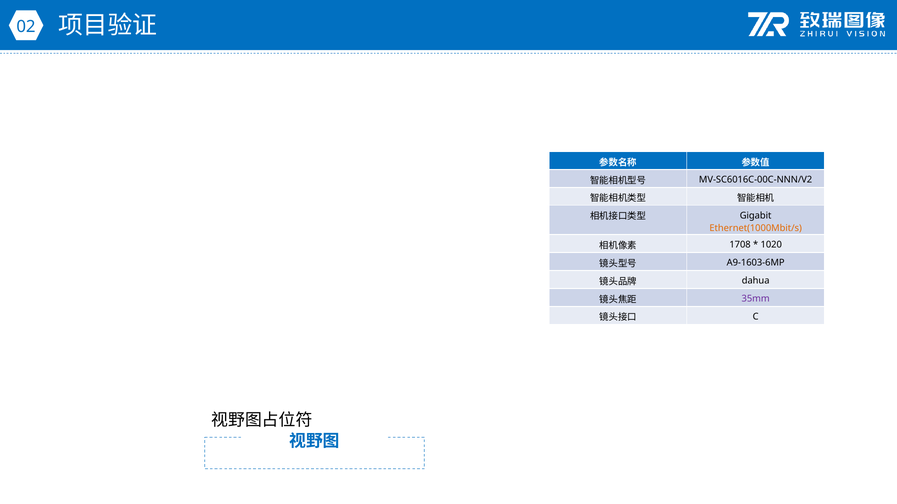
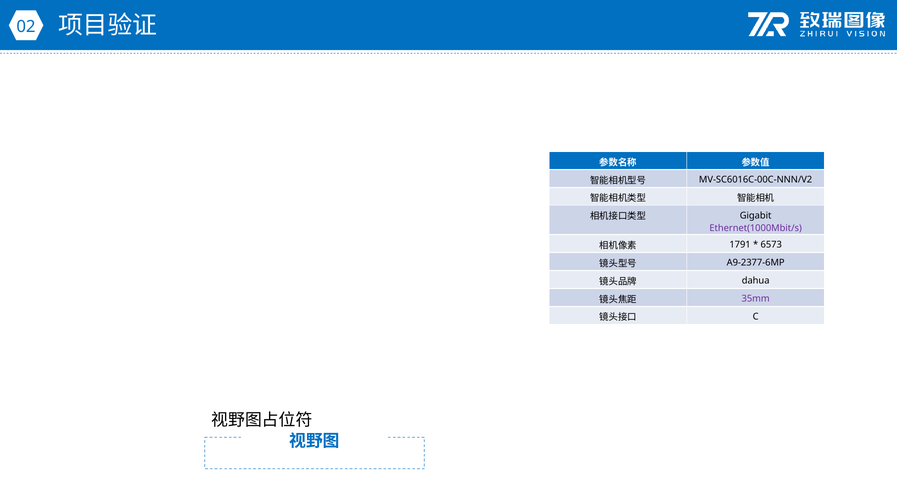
Ethernet(1000Mbit/s colour: orange -> purple (756, 229)
1708: 1708 -> 1791 (740, 245)
1020: 1020 -> 6573 (771, 245)
A9-1603-6MP: A9-1603-6MP -> A9-2377-6MP (756, 263)
